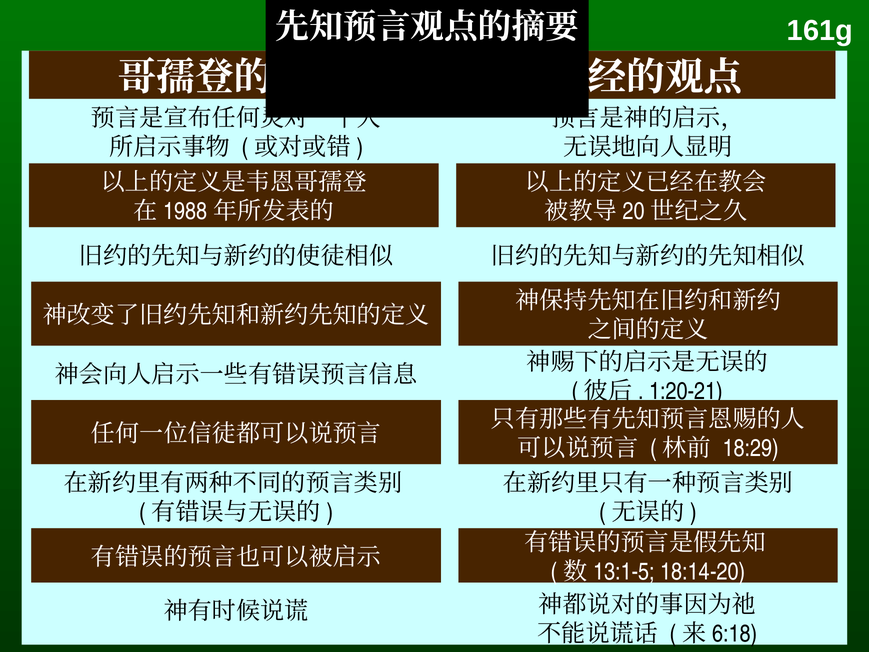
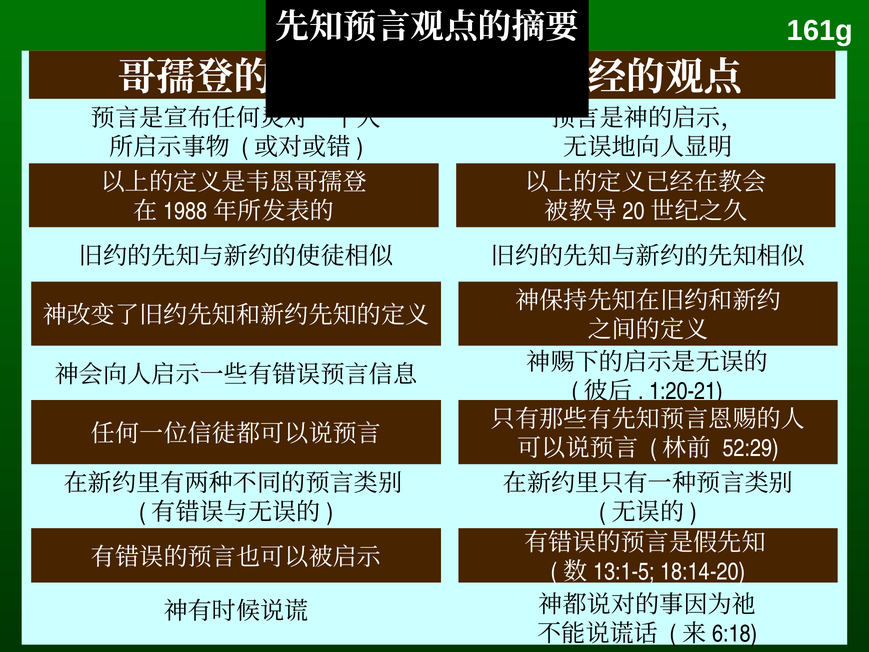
18:29: 18:29 -> 52:29 (751, 448)
